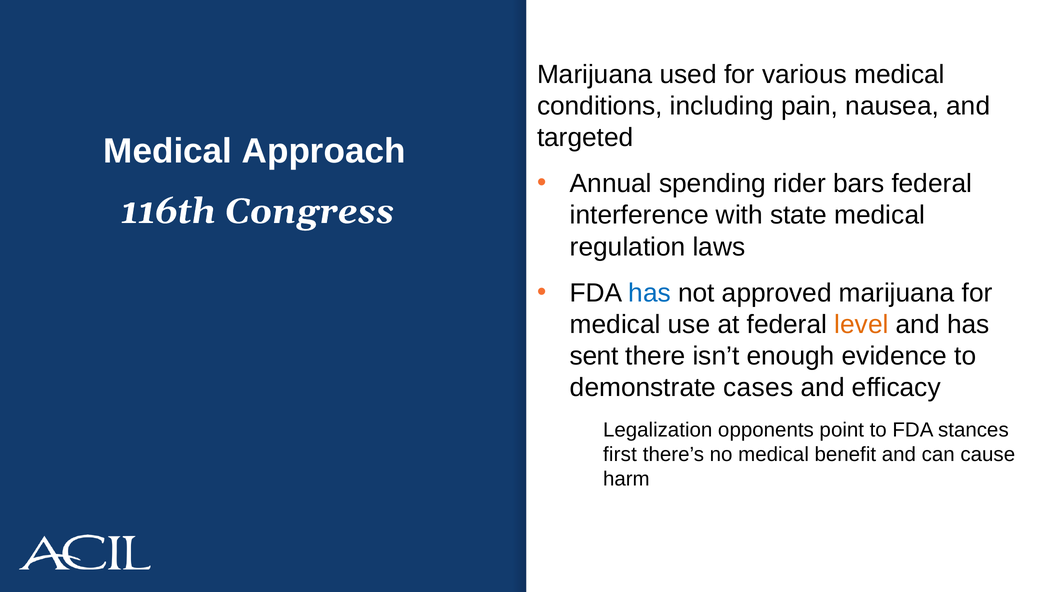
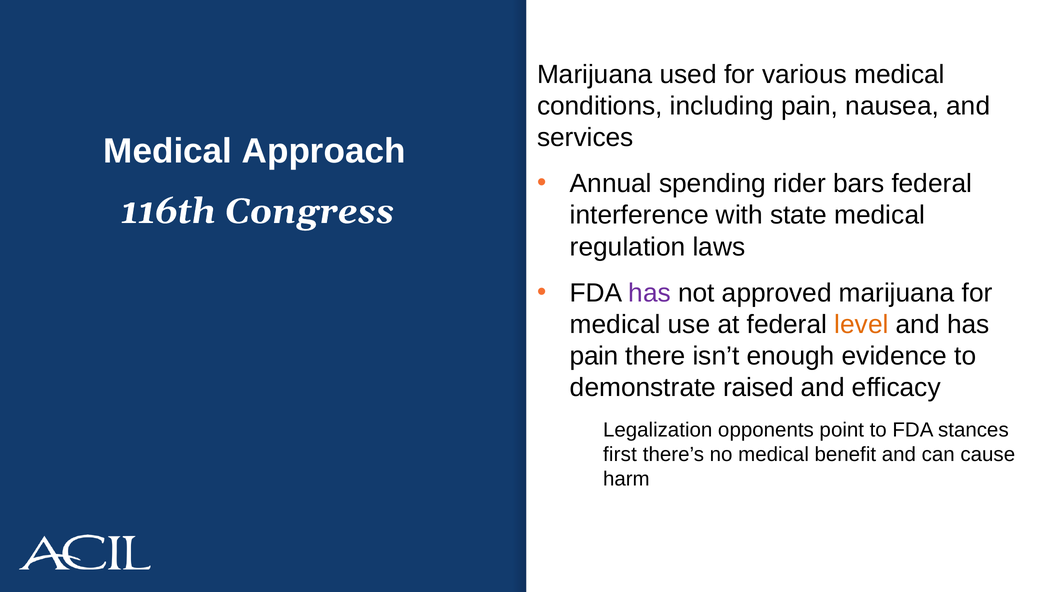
targeted: targeted -> services (585, 138)
has colour: blue -> purple (650, 293)
sent: sent -> pain (594, 356)
cases: cases -> raised (759, 388)
